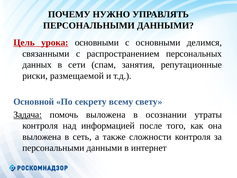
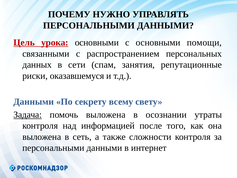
делимся: делимся -> помощи (204, 43)
размещаемой: размещаемой -> оказавшемуся (77, 76)
Основной: Основной -> Данными (34, 102)
